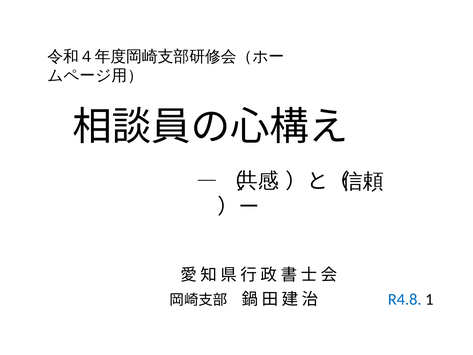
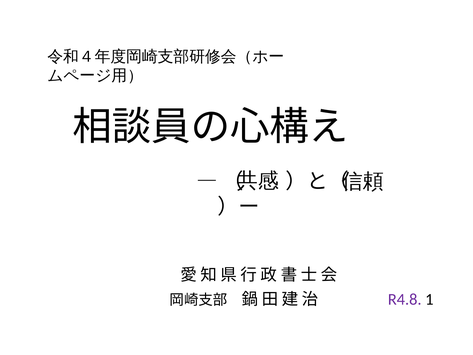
R4.8 colour: blue -> purple (405, 299)
